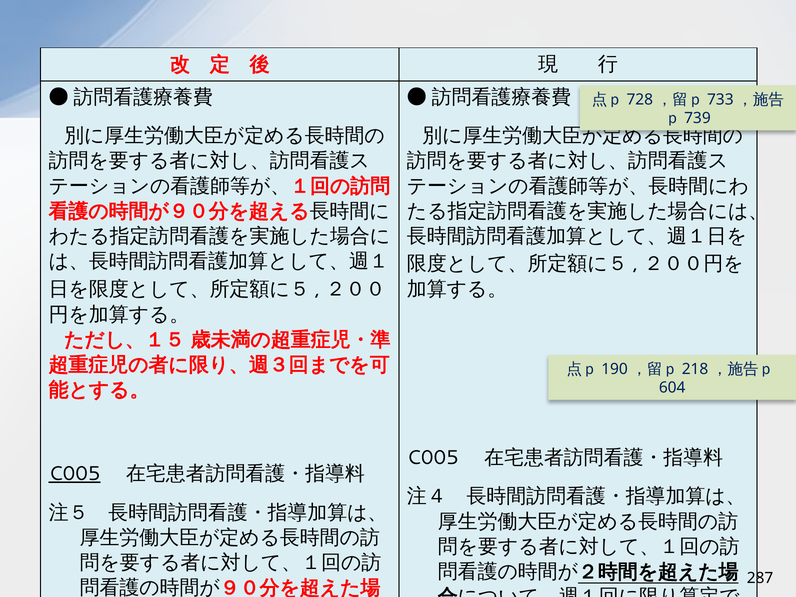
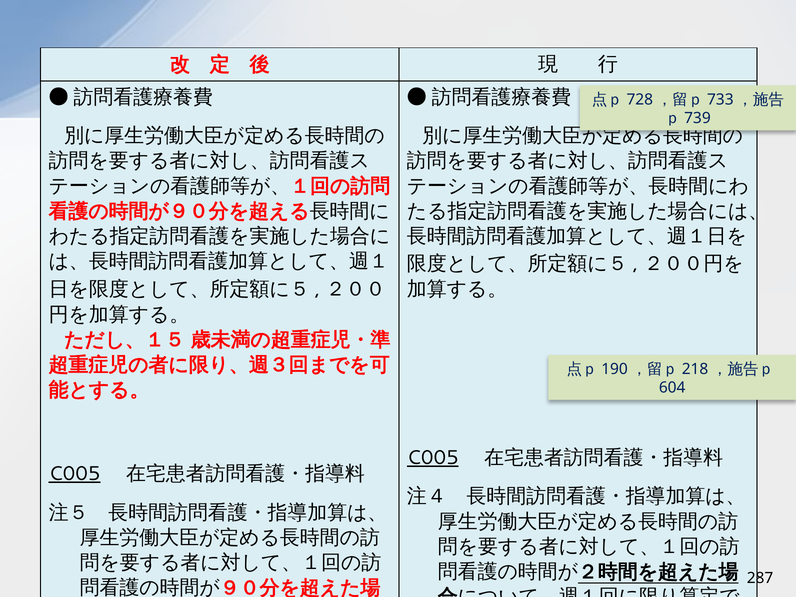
C005 underline: none -> present (433, 458)
